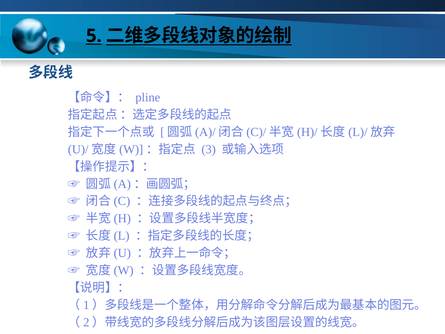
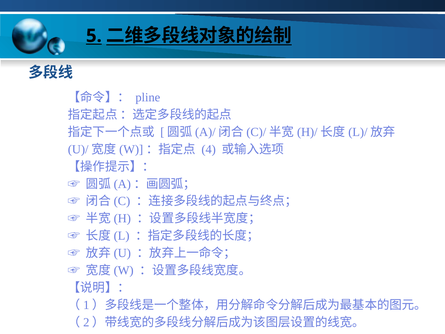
3: 3 -> 4 (209, 149)
